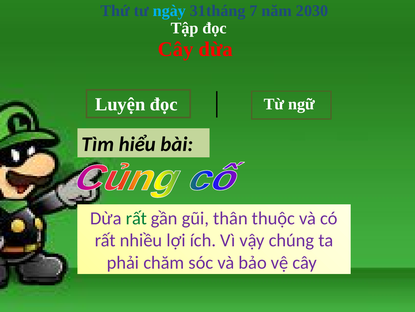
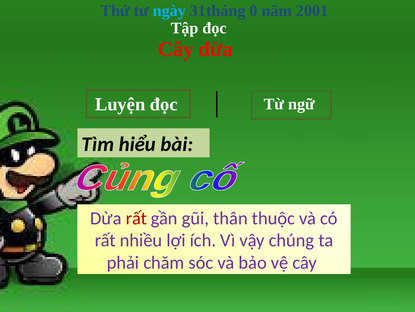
7: 7 -> 0 (254, 11)
2030: 2030 -> 2001 (312, 11)
rất colour: green -> red (136, 218)
